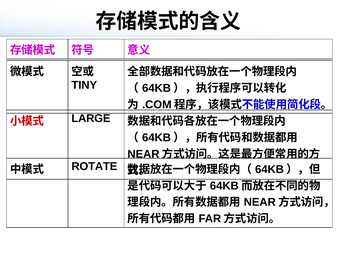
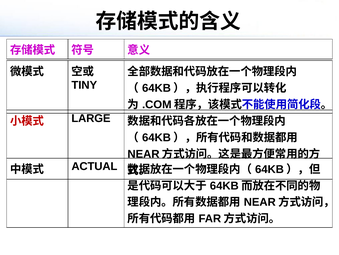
ROTATE: ROTATE -> ACTUAL (94, 166)
